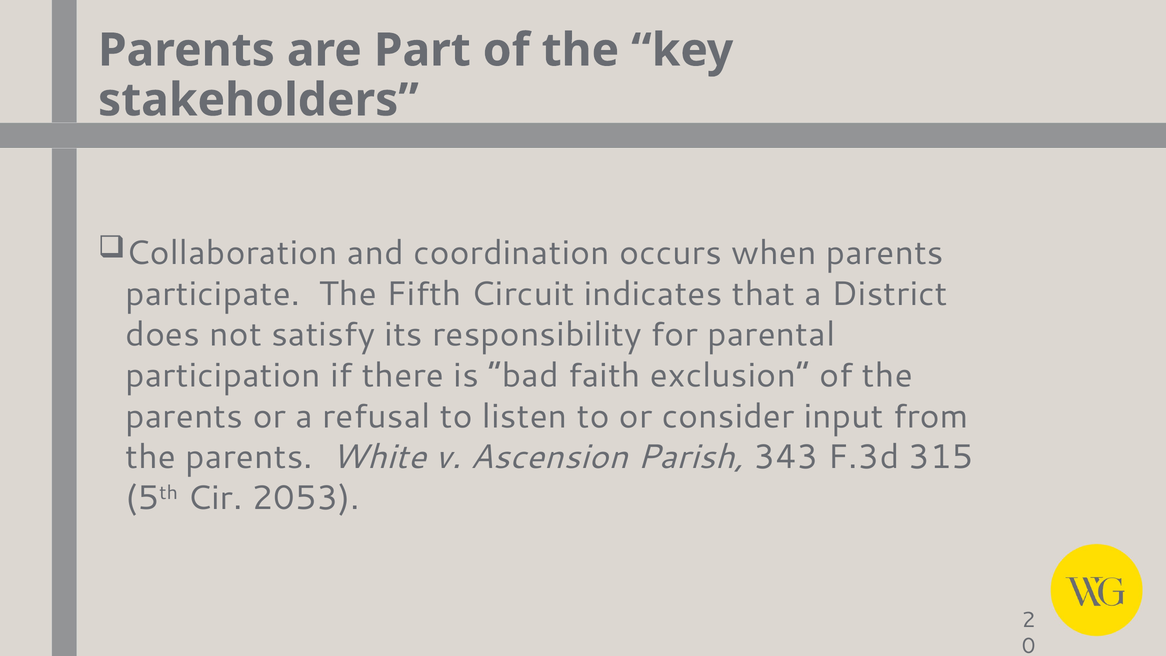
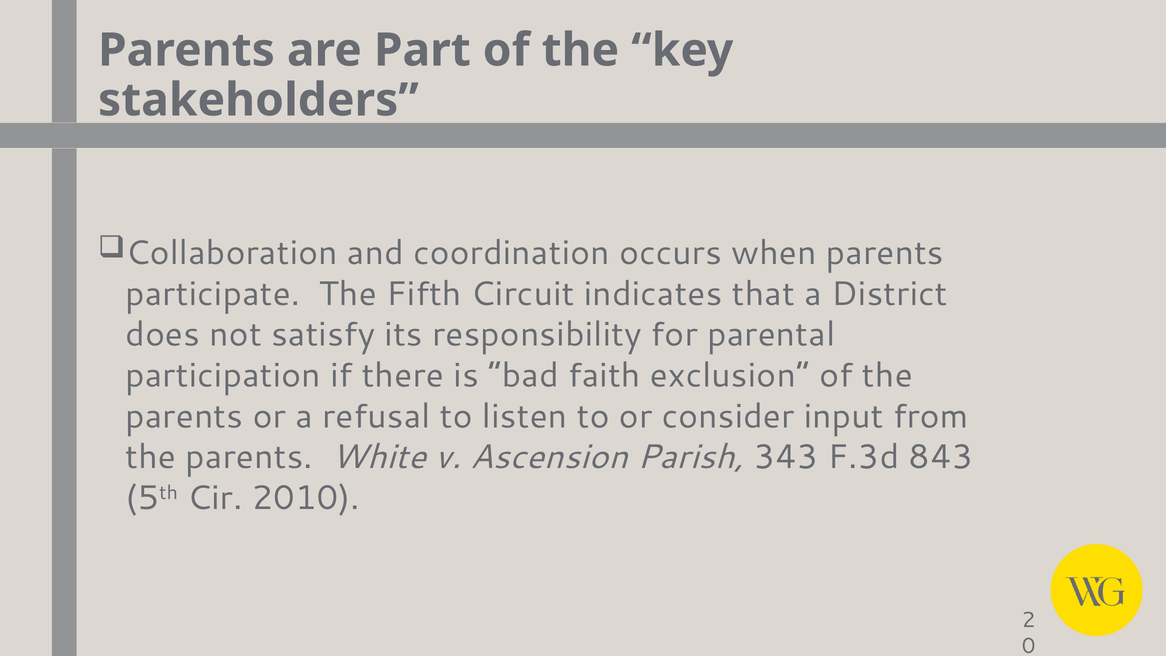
315: 315 -> 843 (941, 457)
2053: 2053 -> 2010 (306, 498)
